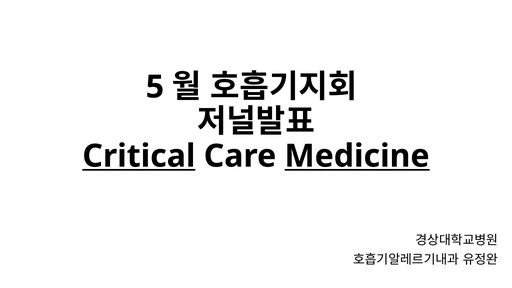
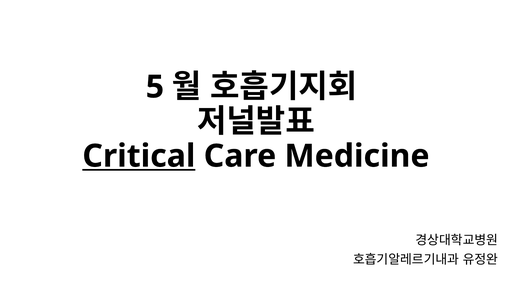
Medicine underline: present -> none (357, 156)
